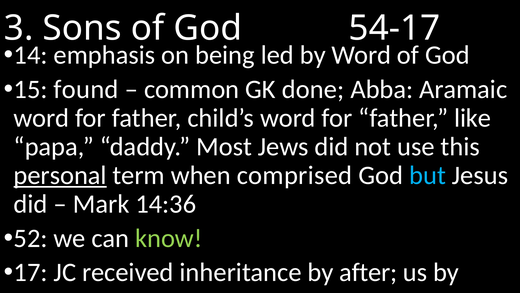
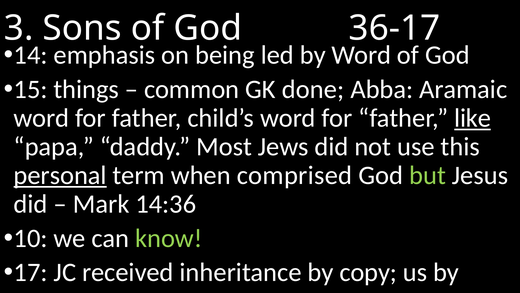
54-17: 54-17 -> 36-17 (394, 28)
found: found -> things (86, 89)
like underline: none -> present (473, 118)
but colour: light blue -> light green (428, 175)
52: 52 -> 10 (31, 238)
after: after -> copy (368, 272)
